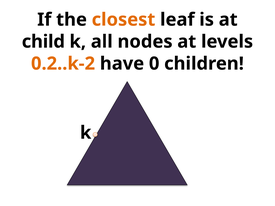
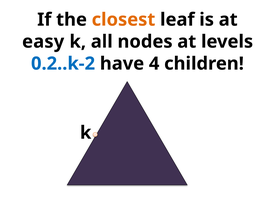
child: child -> easy (43, 42)
0.2..k-2 colour: orange -> blue (63, 64)
0: 0 -> 4 (154, 64)
